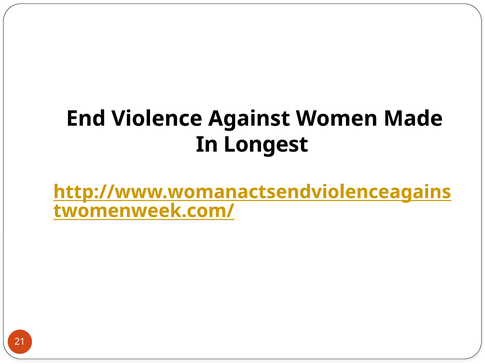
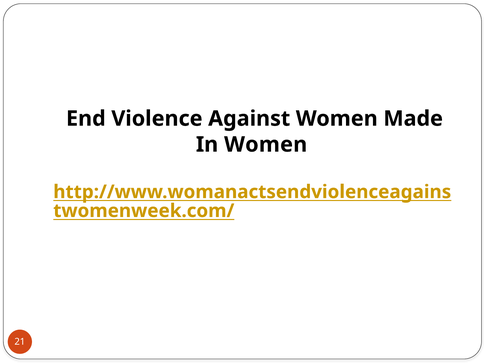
In Longest: Longest -> Women (266, 144)
